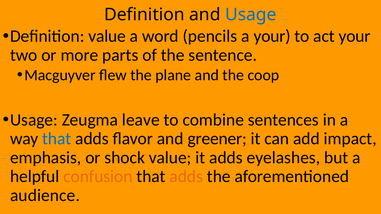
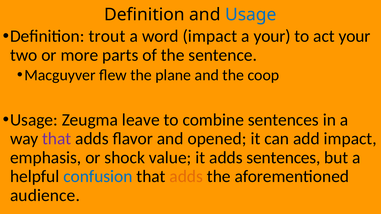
Definition value: value -> trout (107, 36)
word pencils: pencils -> impact (210, 36)
that colour: blue -> purple (57, 139)
greener: greener -> opened (217, 139)
adds eyelashes: eyelashes -> sentences (283, 158)
confusion colour: orange -> blue (98, 177)
